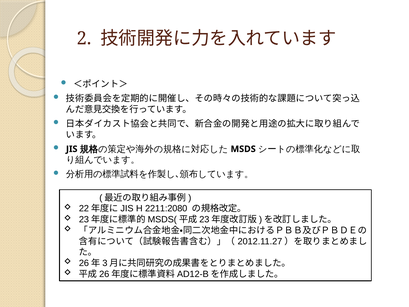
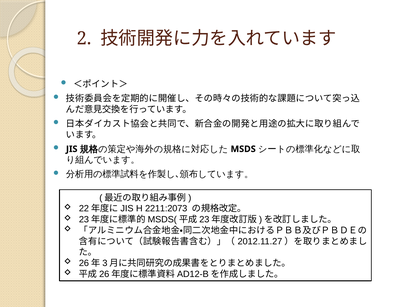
2211:2080: 2211:2080 -> 2211:2073 (166, 208)
